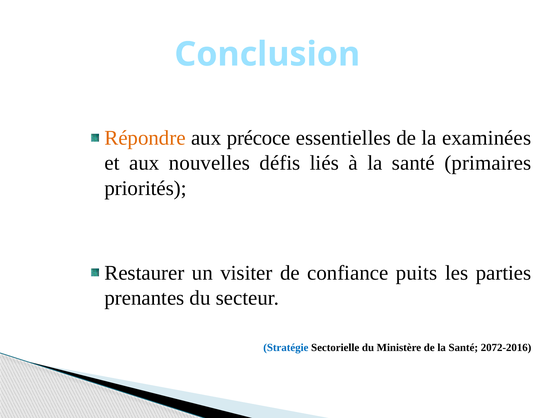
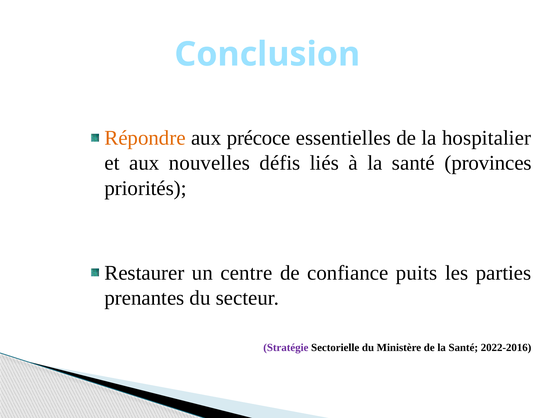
examinées: examinées -> hospitalier (487, 138)
primaires: primaires -> provinces (488, 163)
visiter: visiter -> centre (246, 273)
Stratégie colour: blue -> purple (286, 347)
2072-2016: 2072-2016 -> 2022-2016 (506, 347)
